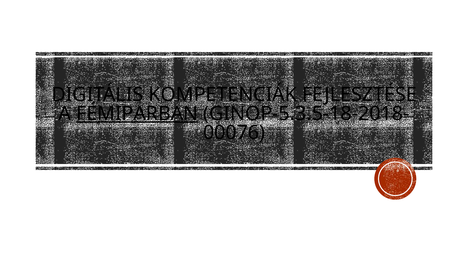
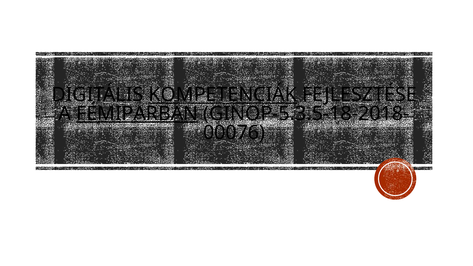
KOMPETENCIÁK underline: none -> present (223, 95)
